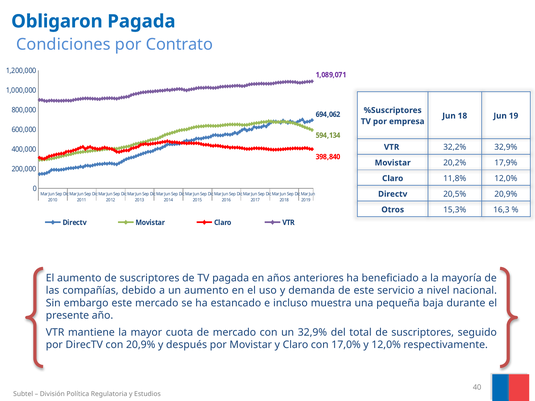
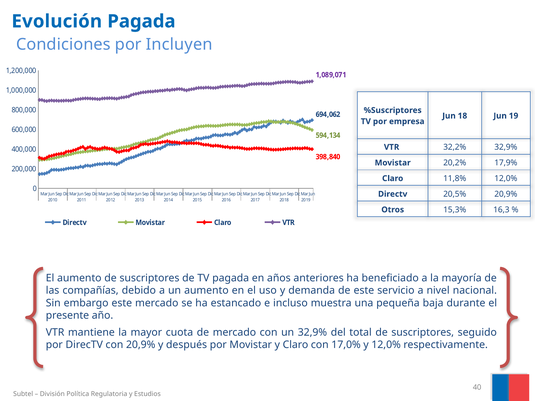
Obligaron: Obligaron -> Evolución (57, 21)
Contrato: Contrato -> Incluyen (179, 44)
